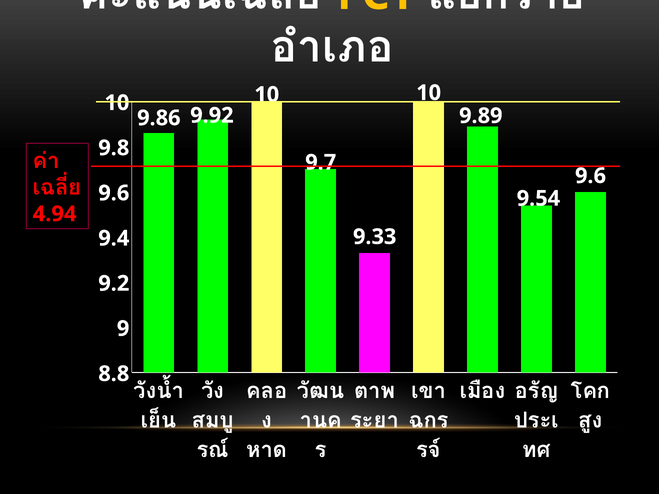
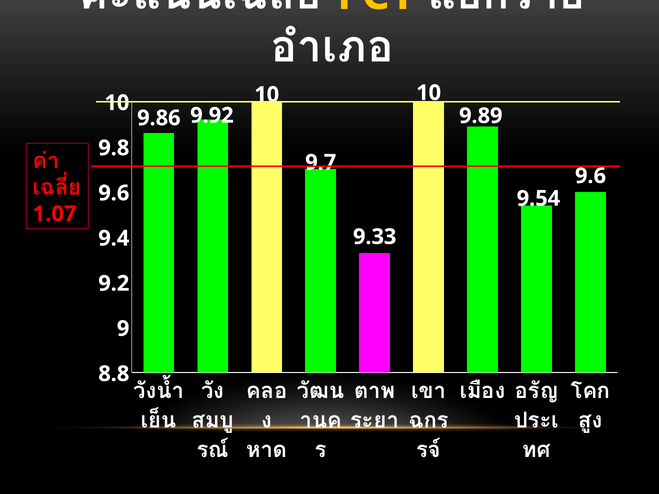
4.94: 4.94 -> 1.07 (55, 214)
